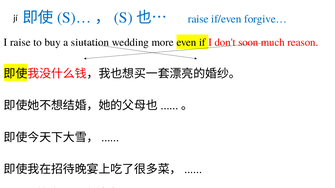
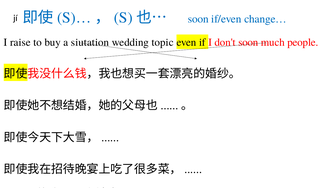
raise: raise -> soon (198, 19)
forgive…: forgive… -> change… (265, 19)
more: more -> topic (163, 42)
reason: reason -> people (303, 42)
